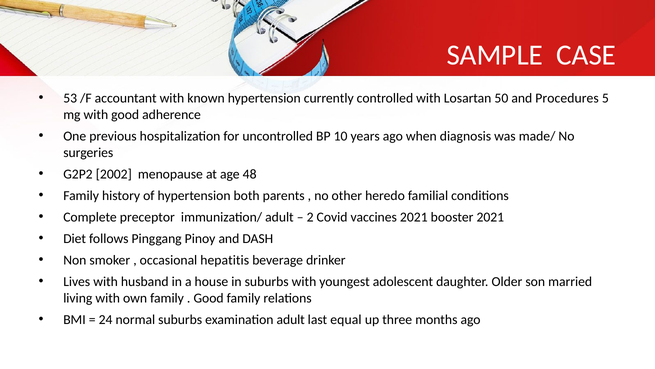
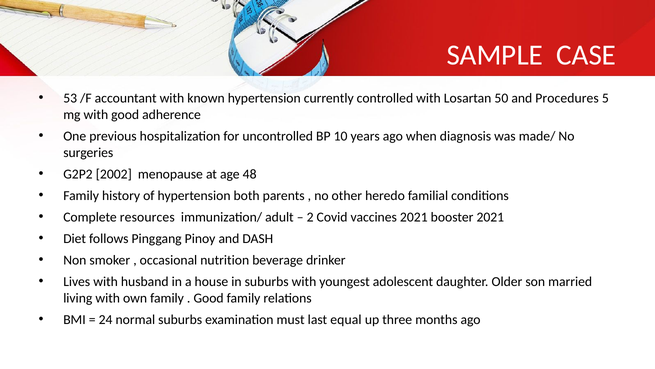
preceptor: preceptor -> resources (147, 217)
hepatitis: hepatitis -> nutrition (225, 260)
examination adult: adult -> must (291, 319)
